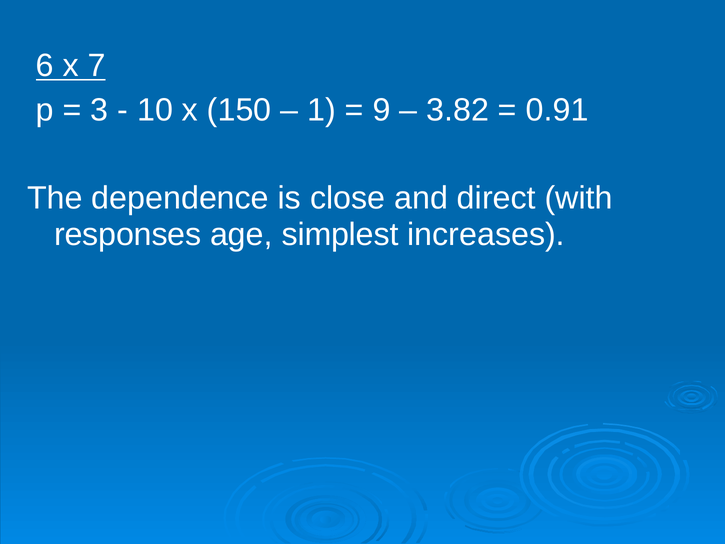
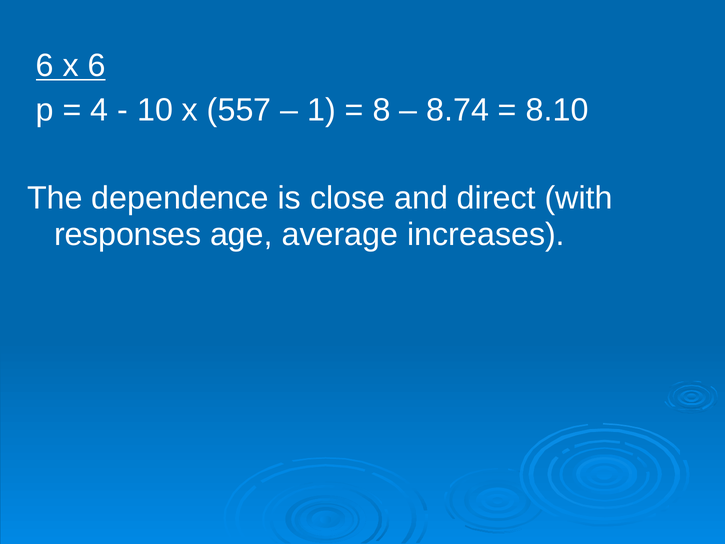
x 7: 7 -> 6 (97, 66)
3: 3 -> 4 (99, 110)
150: 150 -> 557 (239, 110)
9: 9 -> 8 (382, 110)
3.82: 3.82 -> 8.74 (458, 110)
0.91: 0.91 -> 8.10 (557, 110)
simplest: simplest -> average (340, 234)
